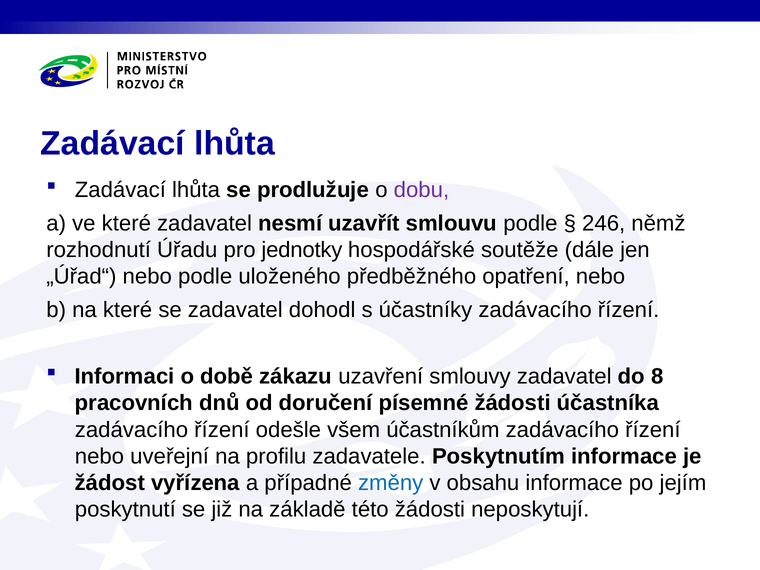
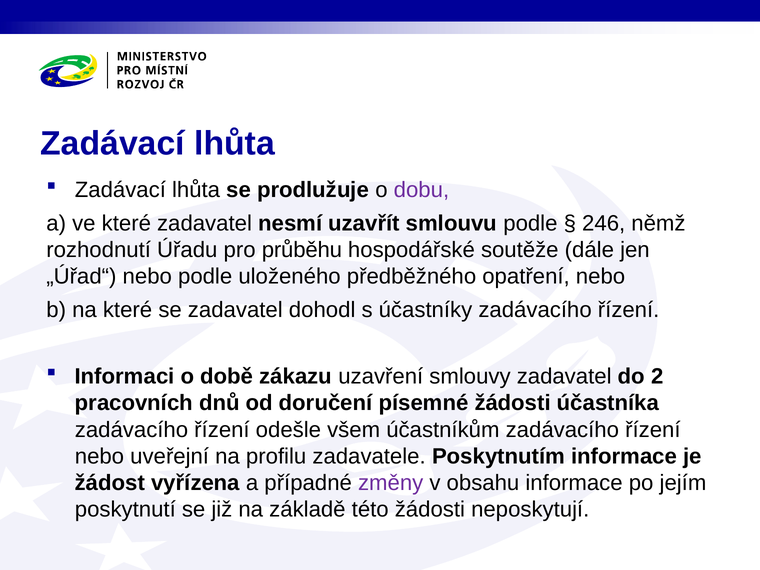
jednotky: jednotky -> průběhu (302, 250)
8: 8 -> 2 (657, 377)
změny colour: blue -> purple (391, 483)
